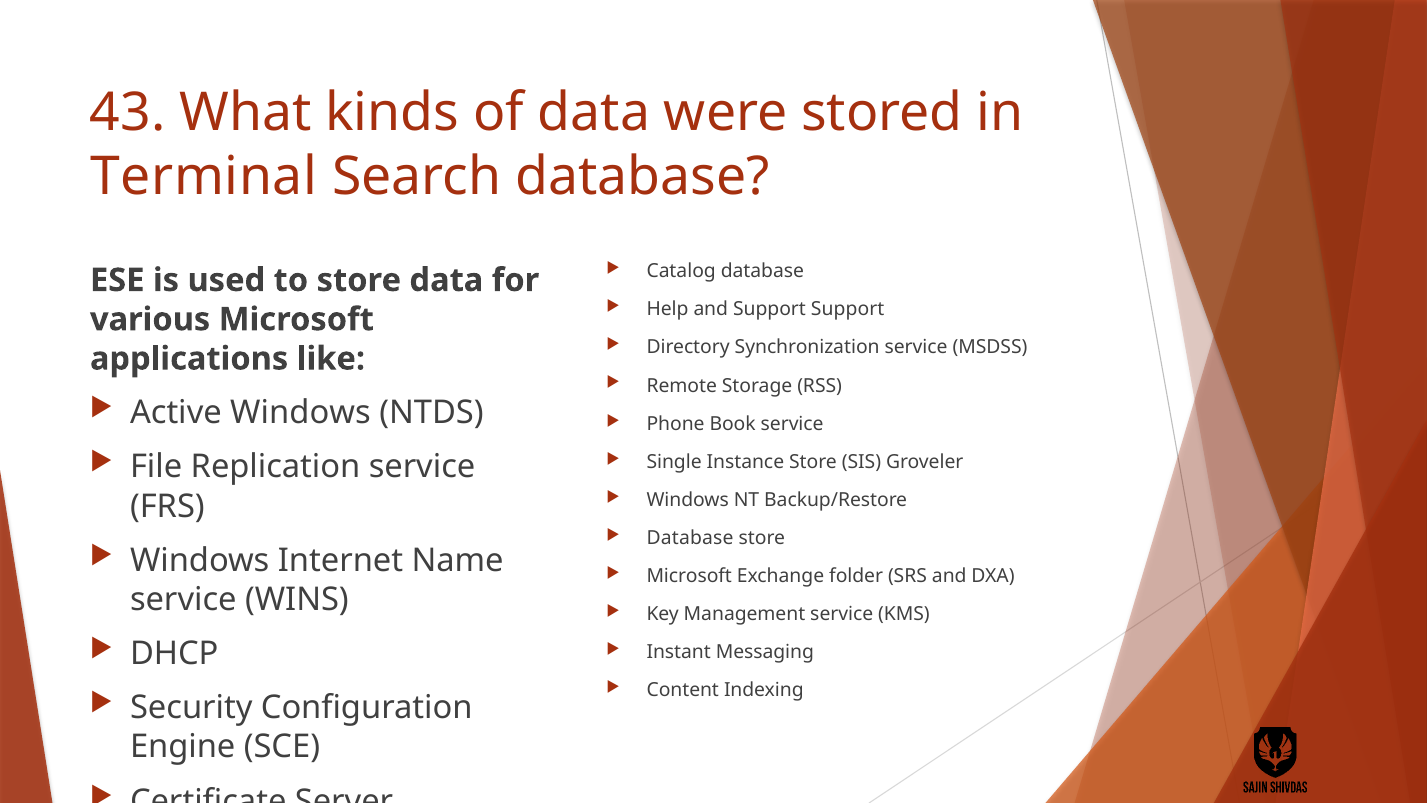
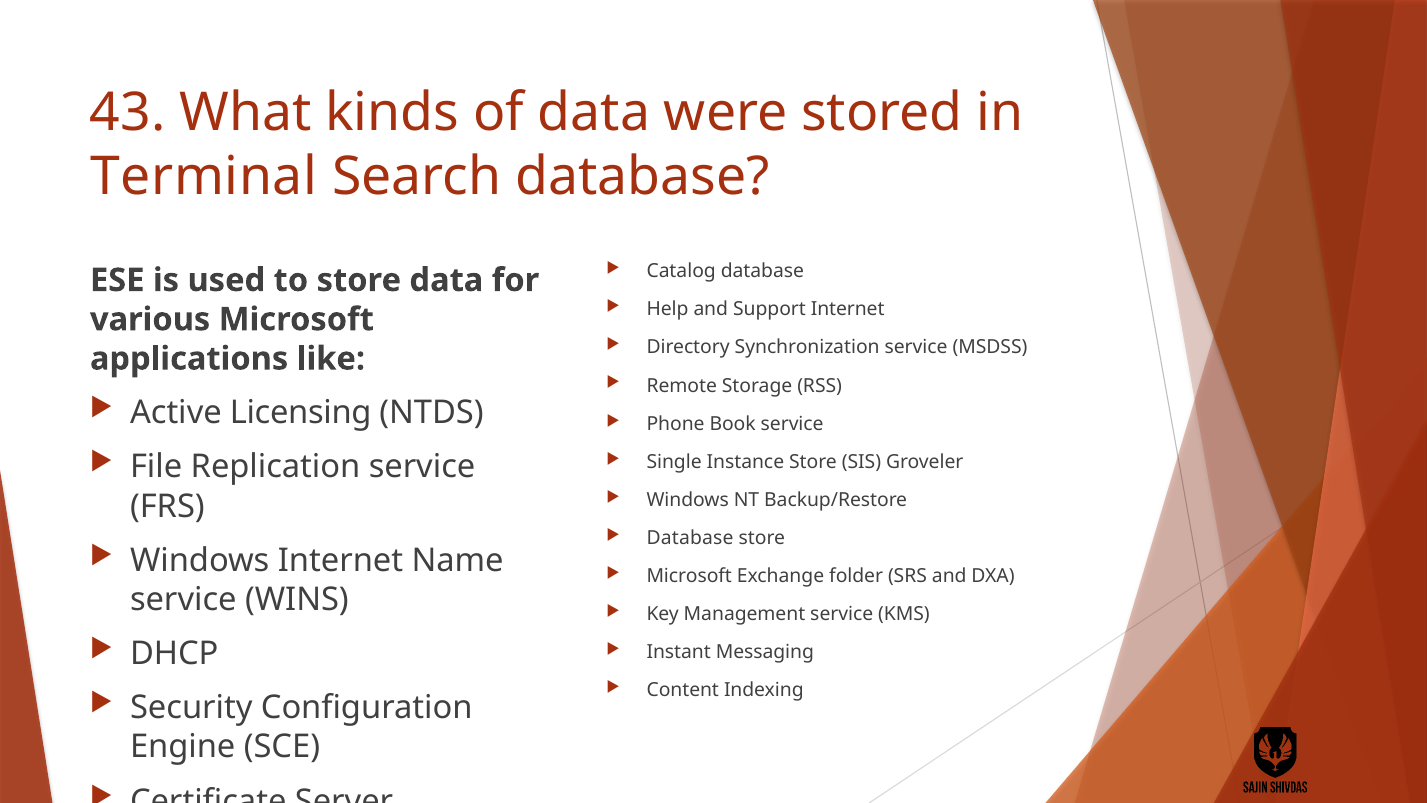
Support Support: Support -> Internet (848, 309)
Active Windows: Windows -> Licensing (301, 413)
